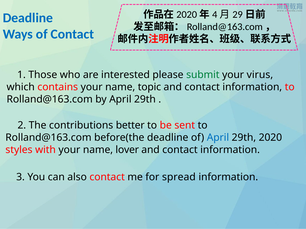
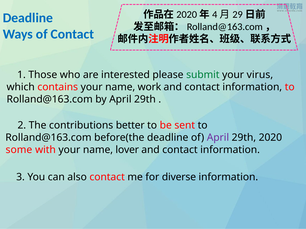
topic: topic -> work (149, 87)
April colour: blue -> purple (218, 138)
styles: styles -> some (19, 150)
spread: spread -> diverse (179, 178)
